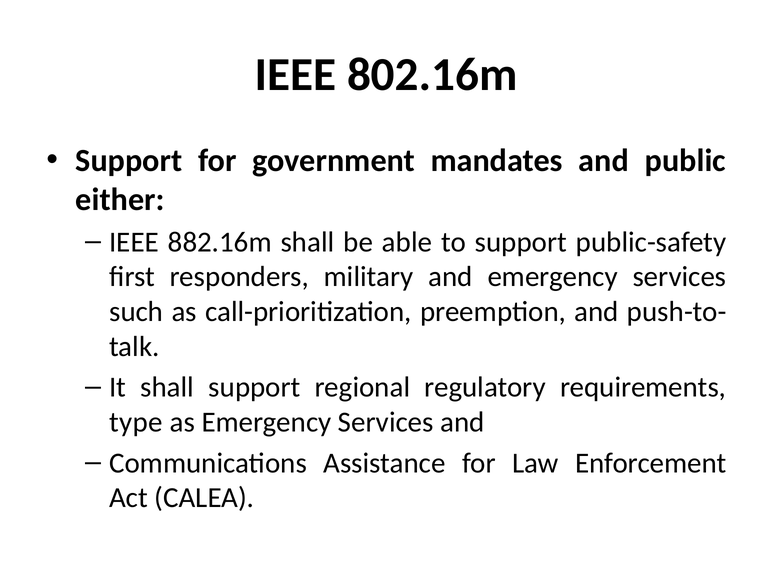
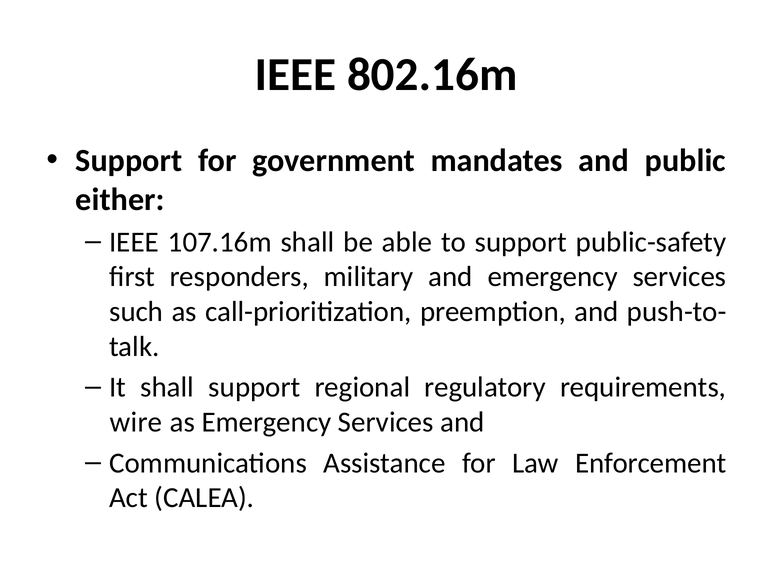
882.16m: 882.16m -> 107.16m (220, 242)
type: type -> wire (136, 422)
